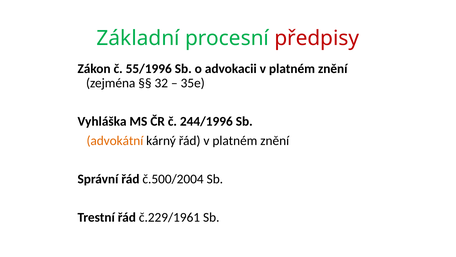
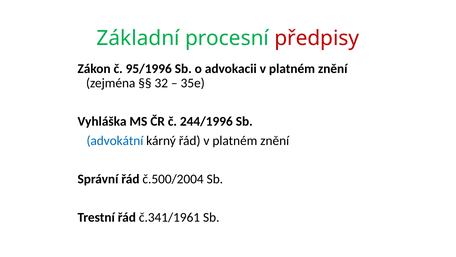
55/1996: 55/1996 -> 95/1996 (149, 69)
advokátní colour: orange -> blue (115, 140)
č.229/1961: č.229/1961 -> č.341/1961 (169, 217)
